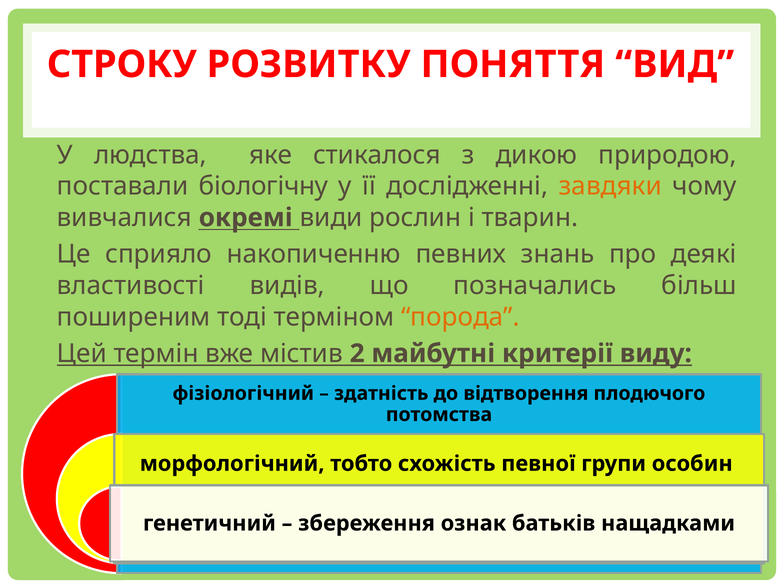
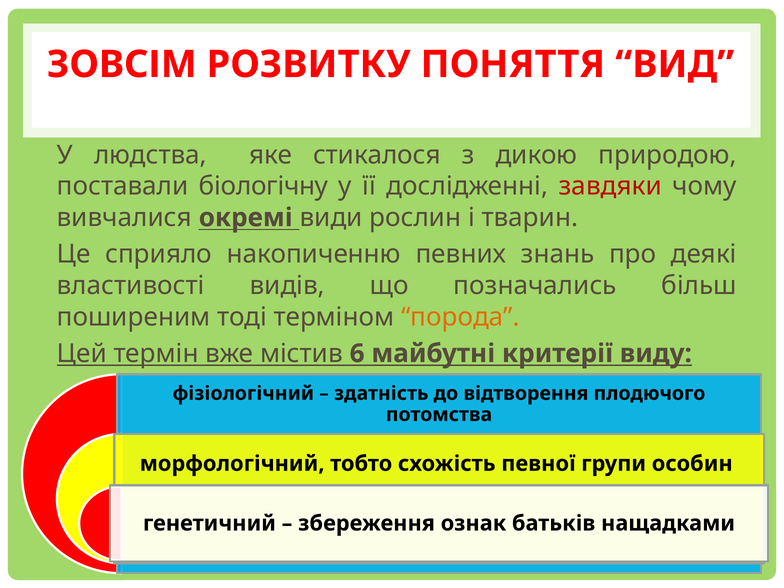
СТРОКУ: СТРОКУ -> ЗОВСІМ (122, 64)
завдяки colour: orange -> red (610, 186)
2: 2 -> 6 (357, 353)
